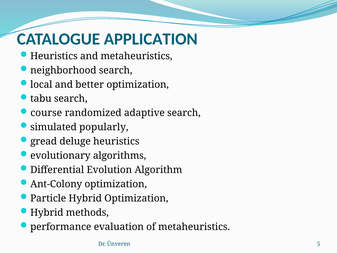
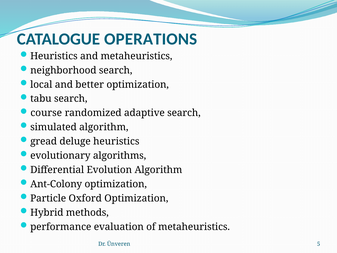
APPLICATION: APPLICATION -> OPERATIONS (151, 39)
simulated popularly: popularly -> algorithm (104, 127)
Particle Hybrid: Hybrid -> Oxford (85, 198)
